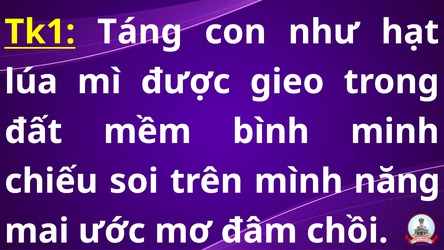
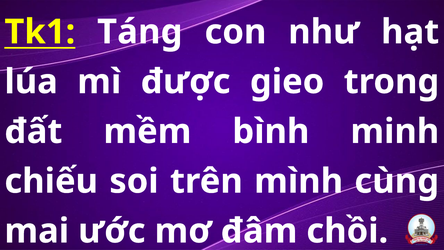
năng: năng -> cùng (397, 181)
